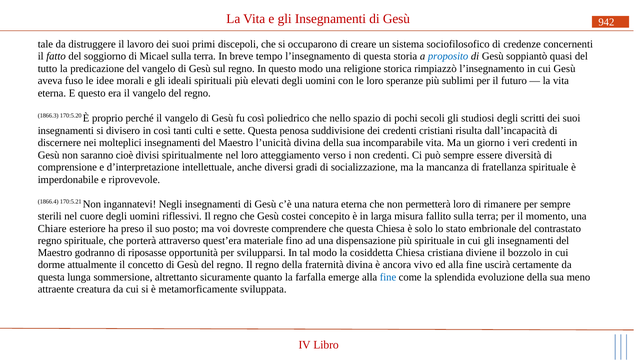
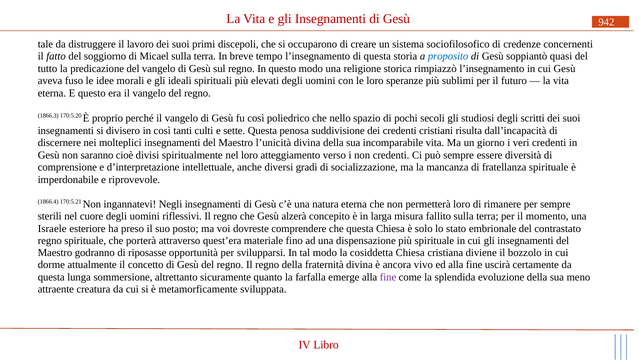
costei: costei -> alzerà (294, 216)
Chiare: Chiare -> Israele (52, 228)
fine colour: blue -> purple (388, 277)
